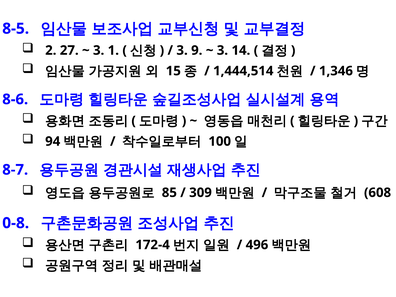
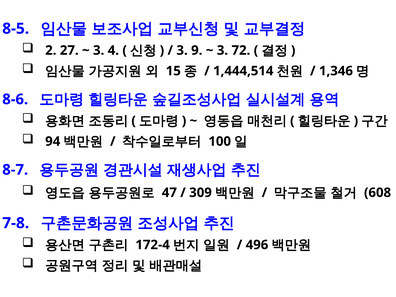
1: 1 -> 4 (113, 50)
14: 14 -> 72 (241, 50)
85: 85 -> 47 (169, 193)
0-8: 0-8 -> 7-8 (16, 223)
